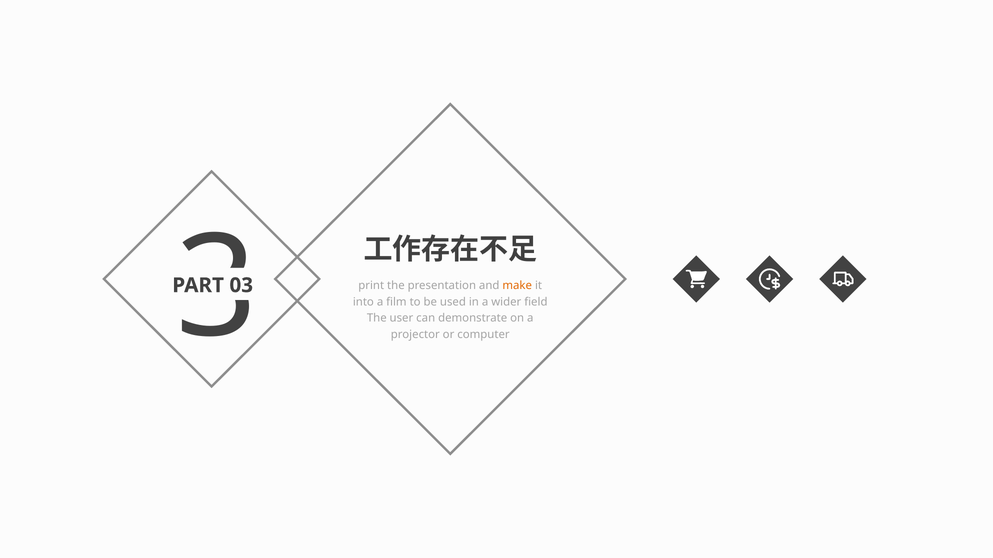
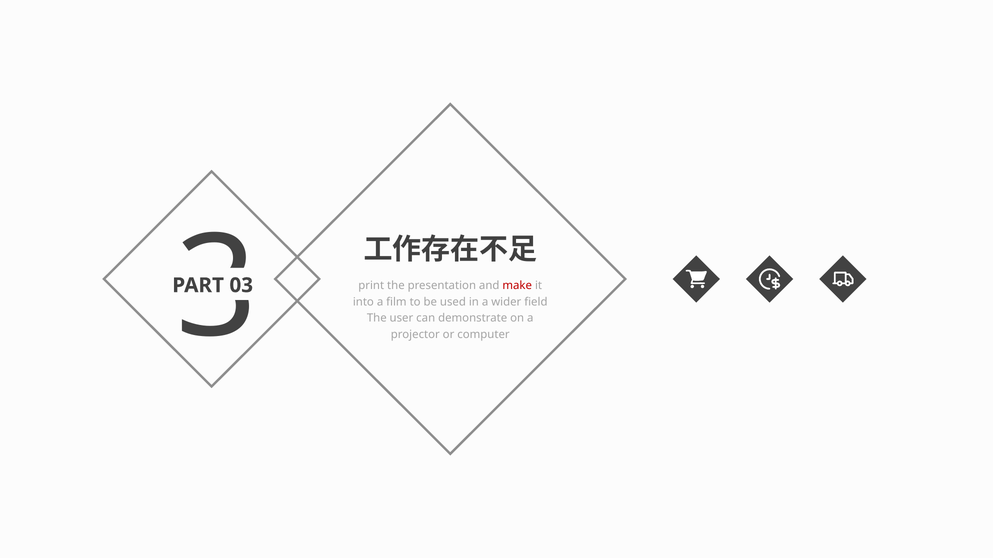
make colour: orange -> red (517, 286)
